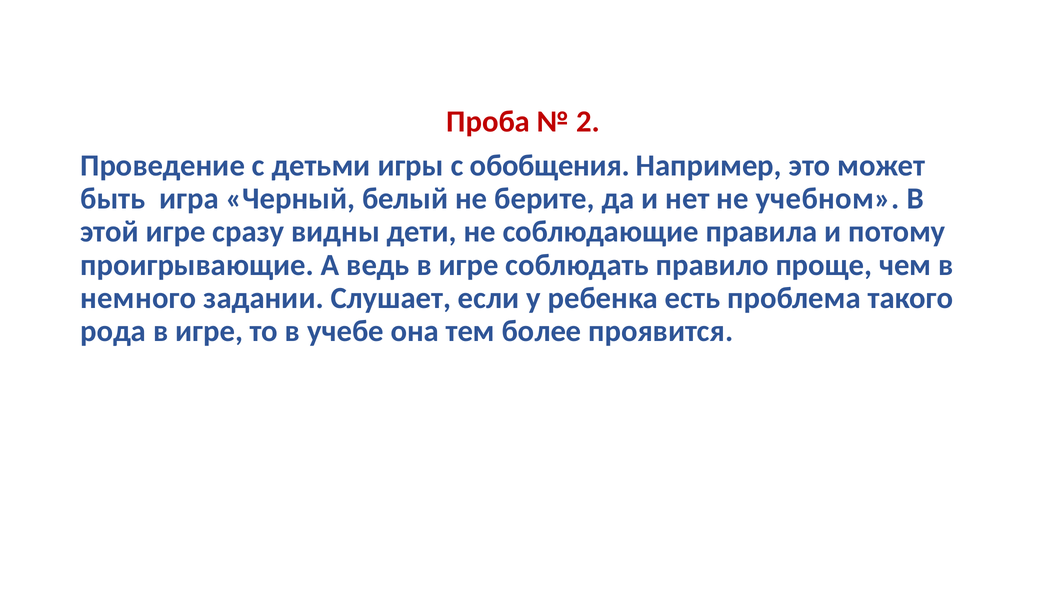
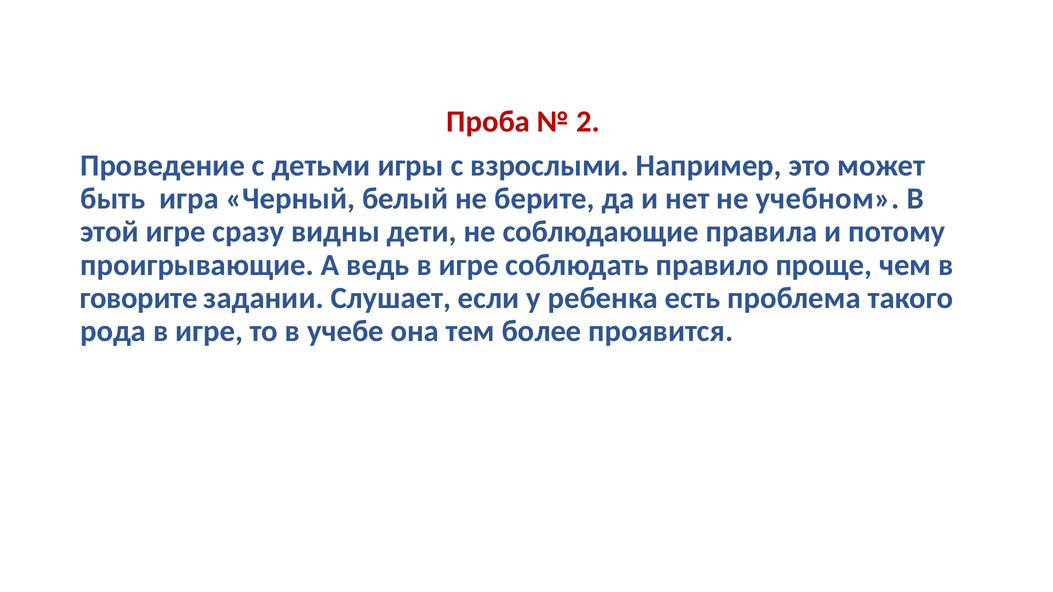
обобщения: обобщения -> взрослыми (550, 166)
немного: немного -> говорите (139, 298)
